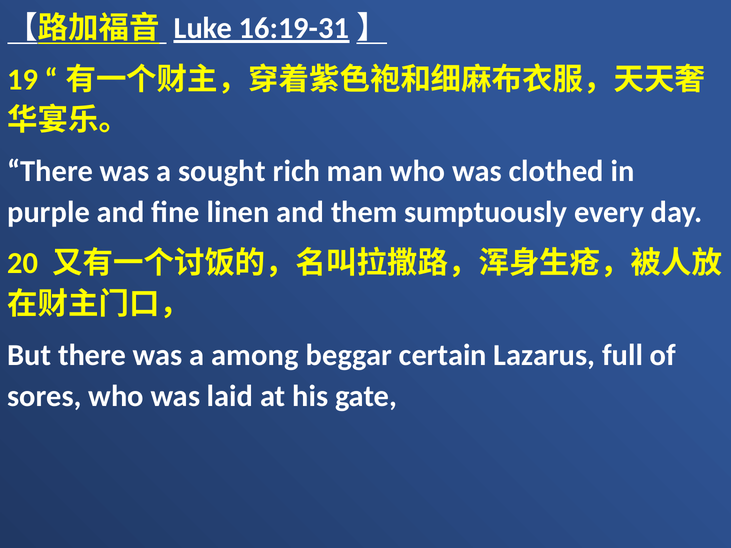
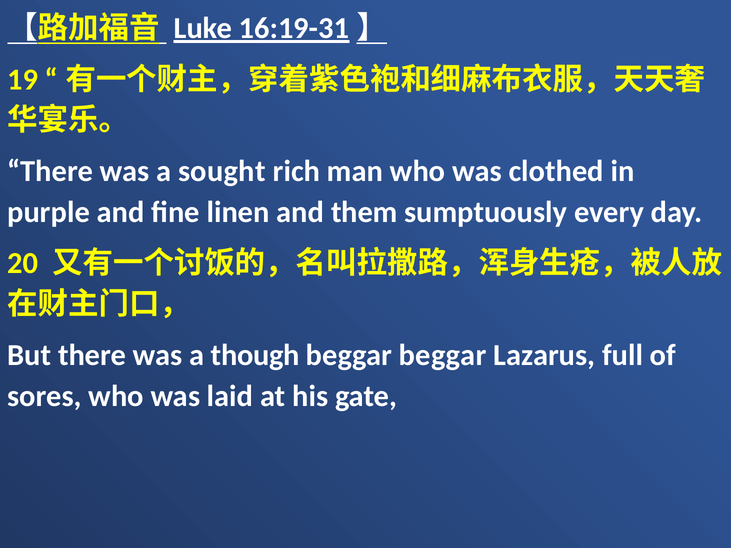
among: among -> though (255, 356)
beggar certain: certain -> beggar (443, 356)
